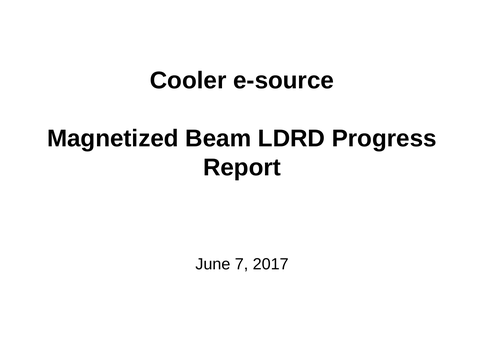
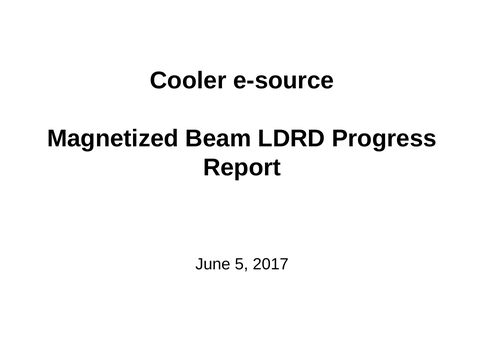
7: 7 -> 5 (242, 264)
